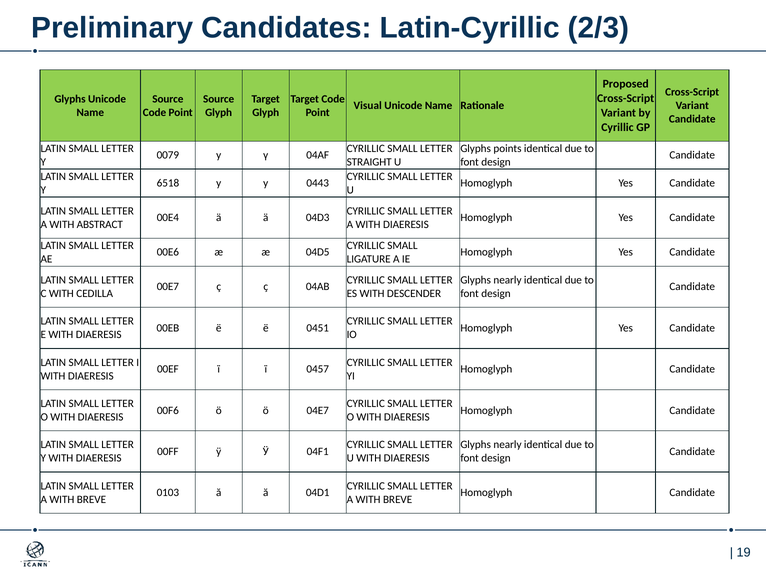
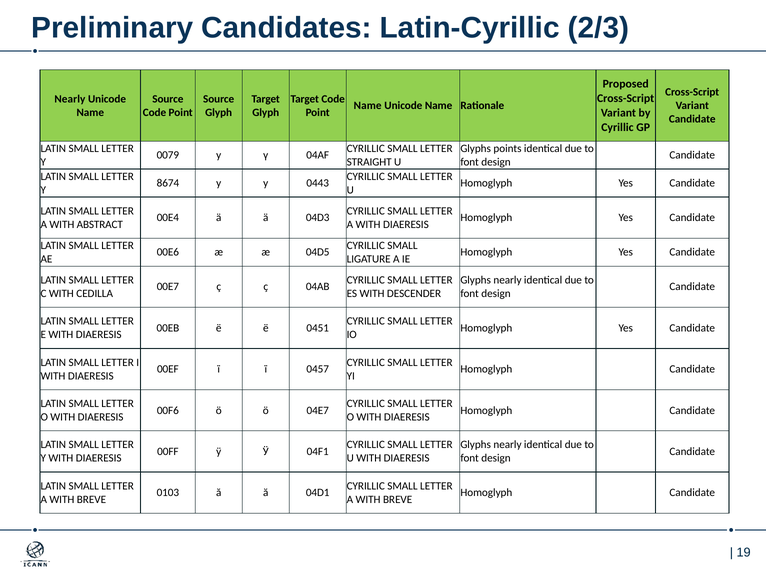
Glyphs: Glyphs -> Nearly (70, 99)
Visual: Visual -> Name (368, 106)
6518: 6518 -> 8674 (168, 183)
